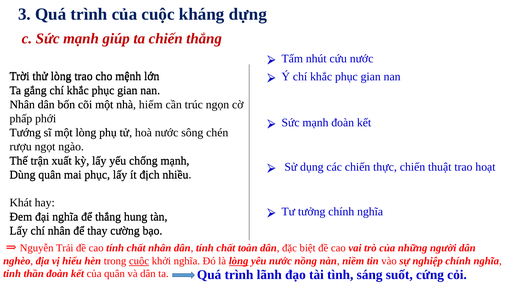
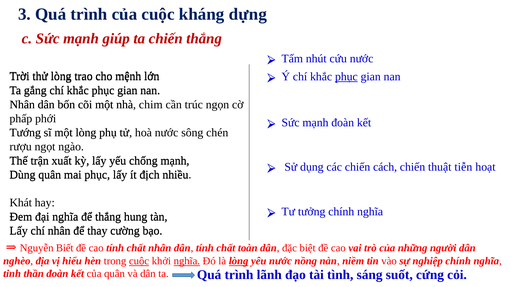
phục underline: none -> present (346, 77)
hiếm: hiếm -> chim (151, 105)
thực: thực -> cách (385, 167)
thuật trao: trao -> tiễn (463, 167)
Trải: Trải -> Biết (65, 248)
nghĩa underline: none -> present (187, 261)
